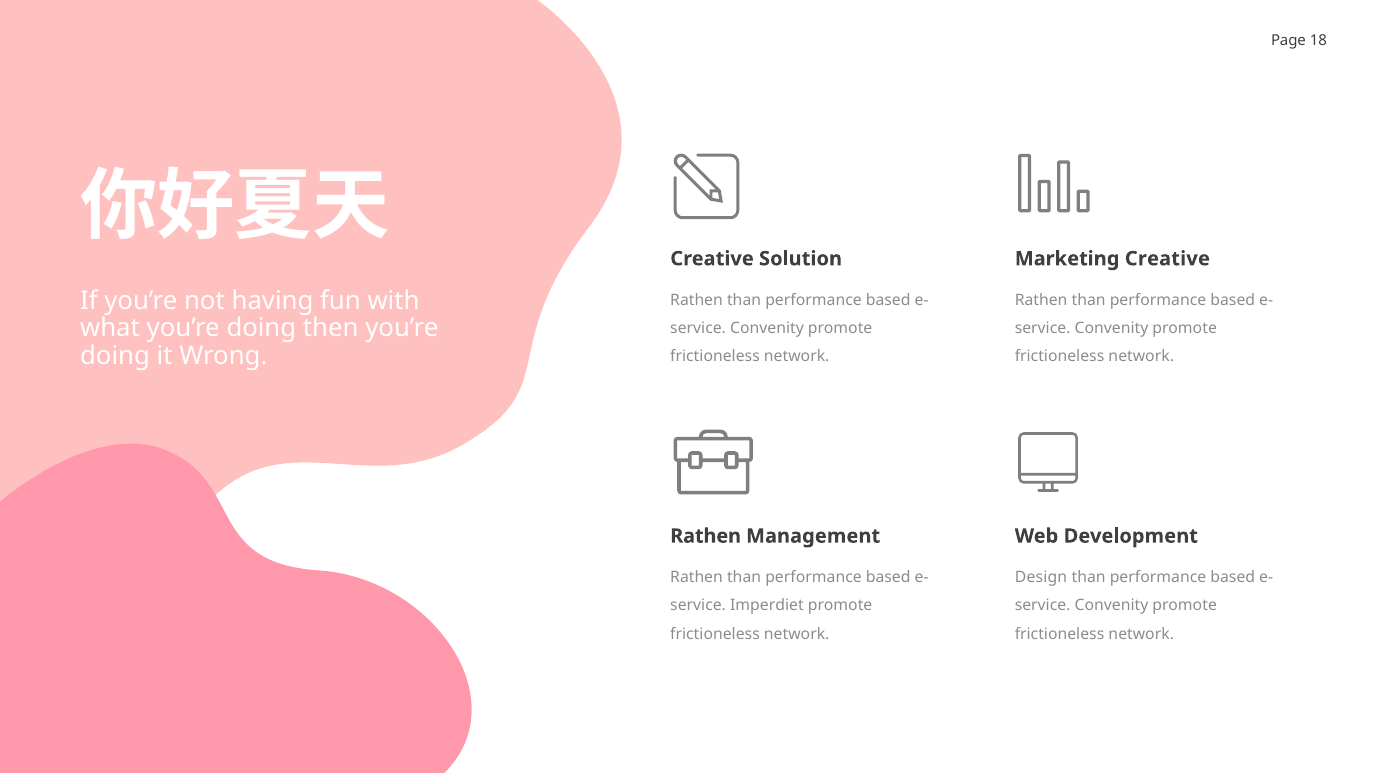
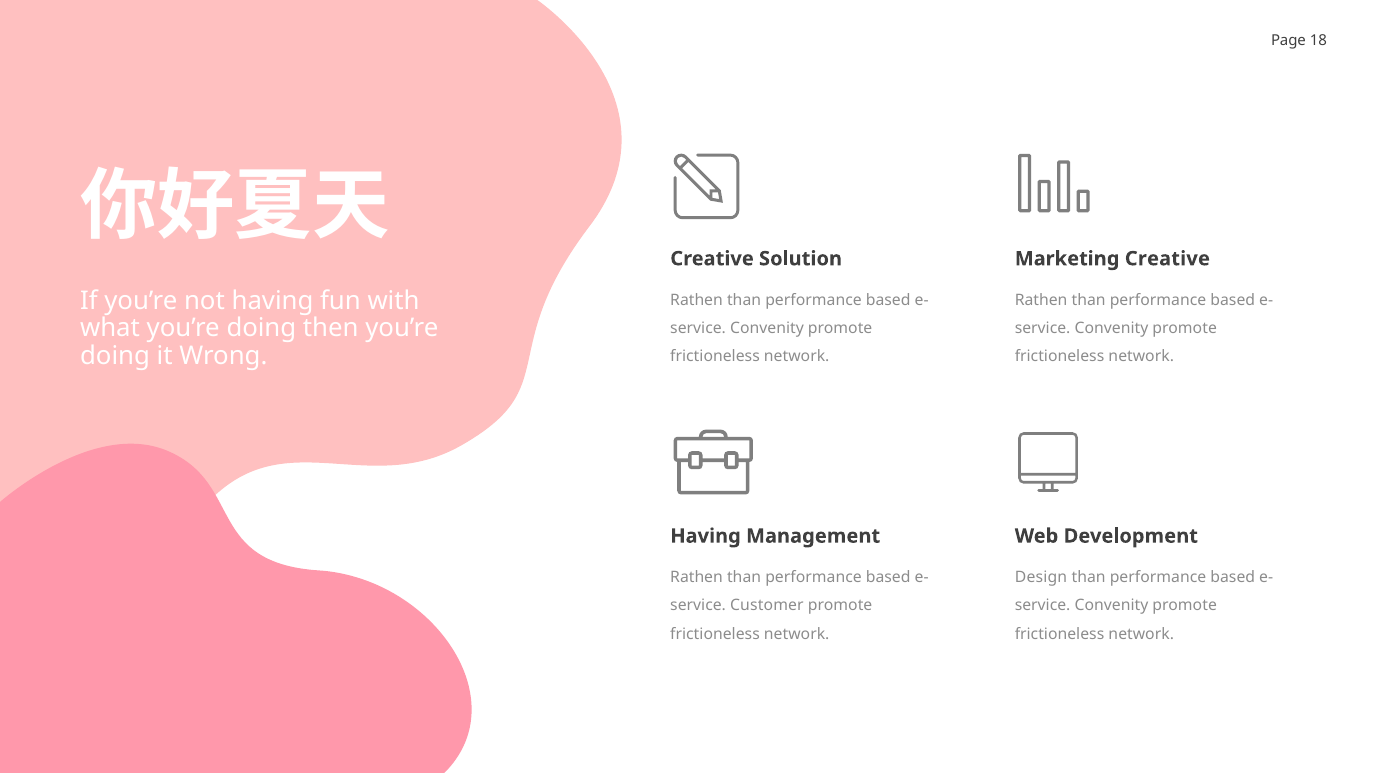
Rathen: Rathen -> Having (705, 536)
Imperdiet: Imperdiet -> Customer (767, 606)
